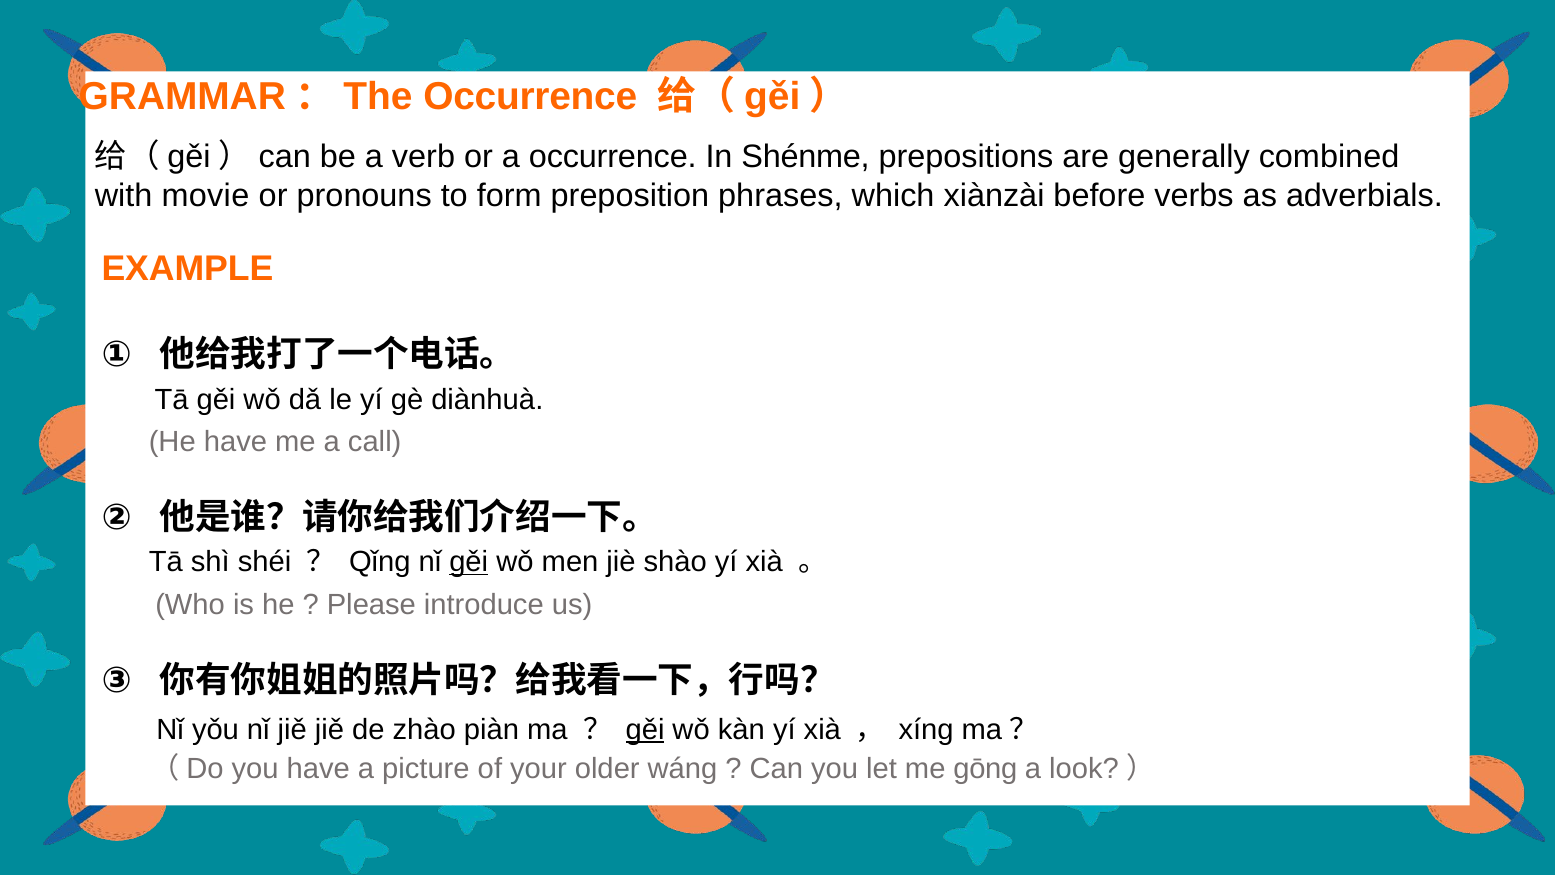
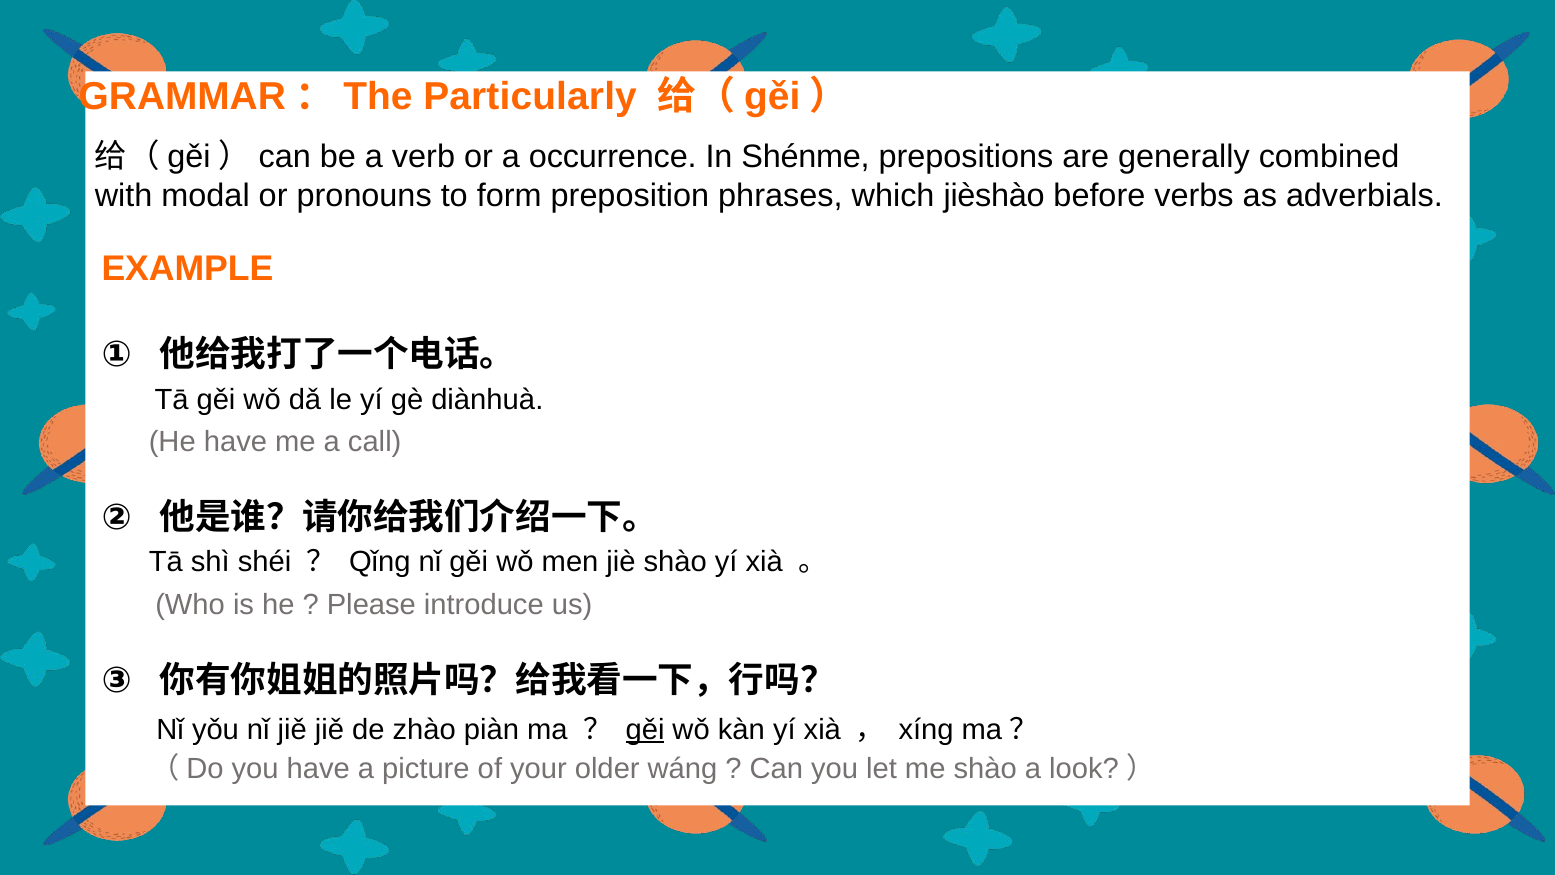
GRAMMAR：The Occurrence: Occurrence -> Particularly (530, 96)
movie: movie -> modal (206, 195)
xiànzài: xiànzài -> jièshào (994, 195)
gěi underline: present -> none (469, 562)
me gōng: gōng -> shào (985, 768)
